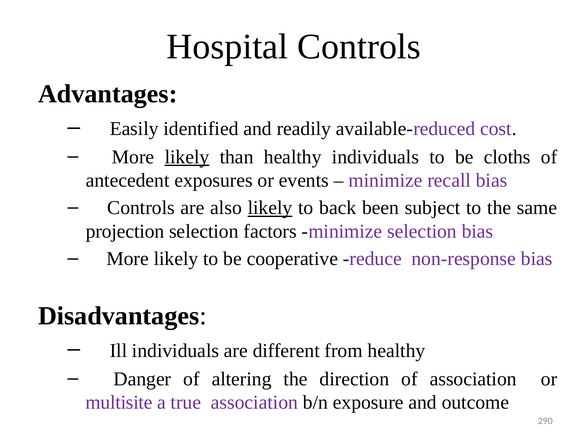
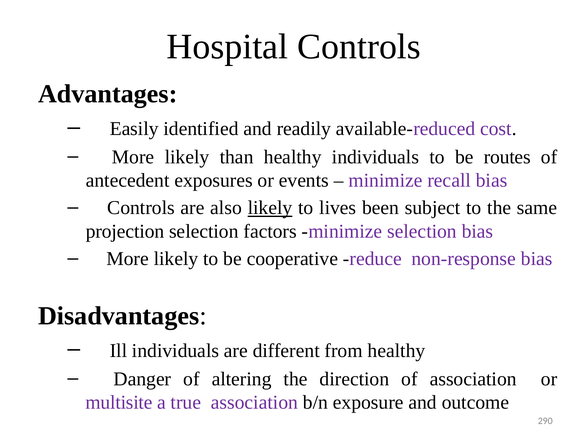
likely underline: present -> none (187, 157)
cloths: cloths -> routes (507, 157)
back: back -> lives (338, 208)
